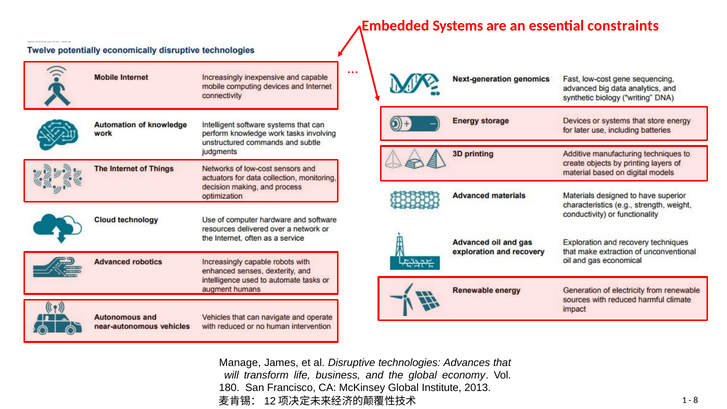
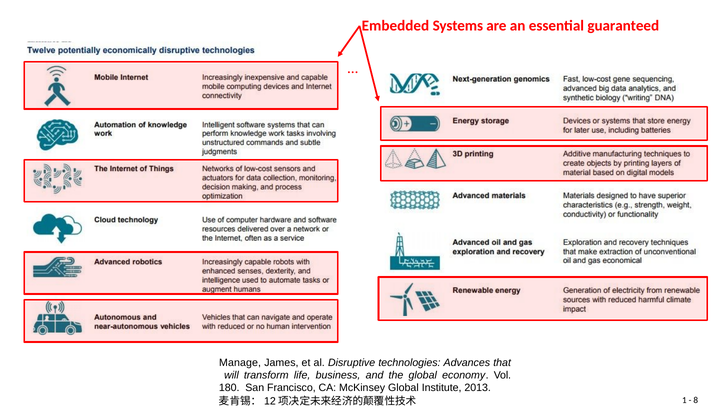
constraints: constraints -> guaranteed (623, 26)
